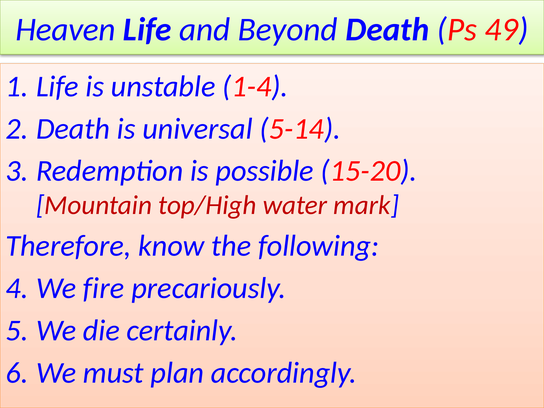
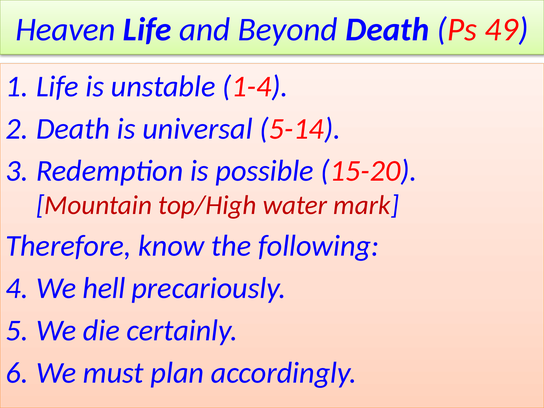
fire: fire -> hell (104, 288)
